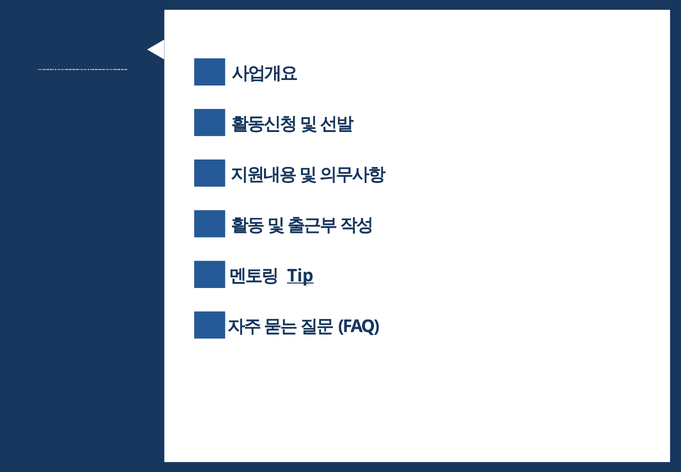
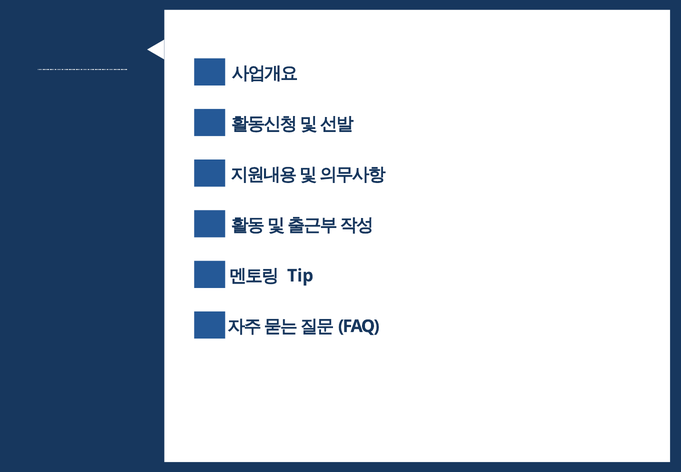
Tip underline: present -> none (300, 275)
